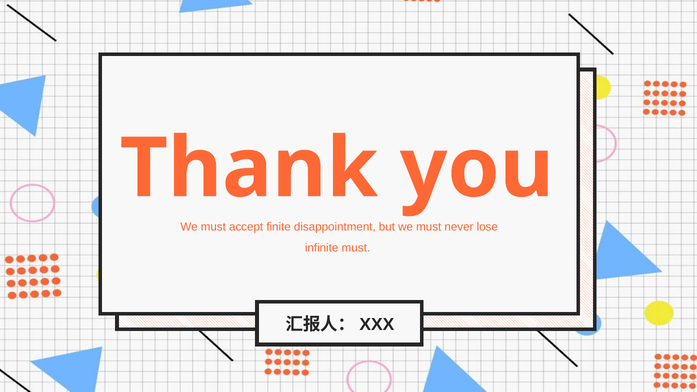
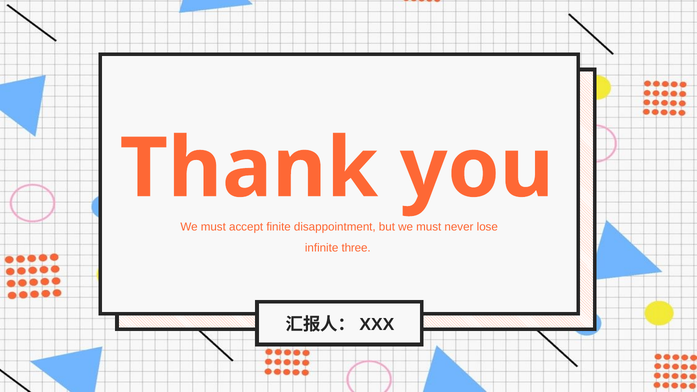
infinite must: must -> three (356, 248)
